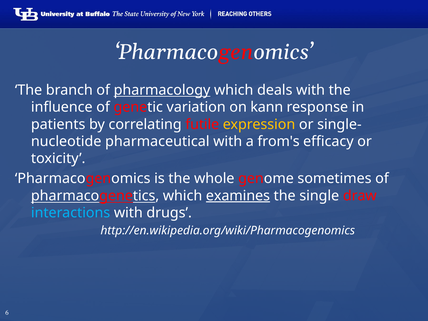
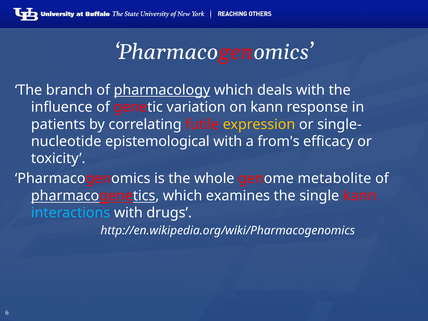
pharmaceutical: pharmaceutical -> epistemological (157, 142)
sometimes: sometimes -> metabolite (334, 179)
examines underline: present -> none (238, 196)
single draw: draw -> kann (360, 196)
